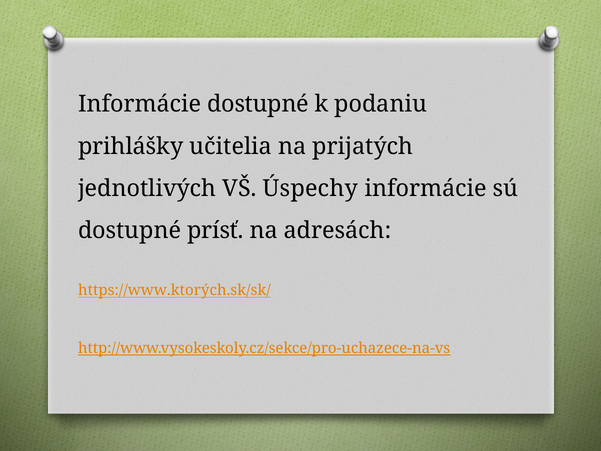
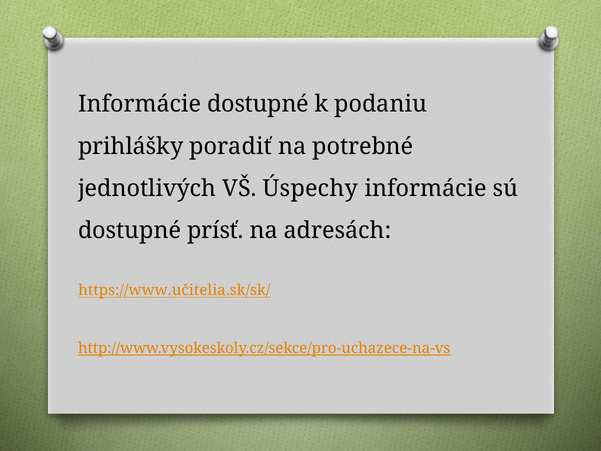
učitelia: učitelia -> poradiť (231, 146)
prijatých: prijatých -> potrebné (363, 146)
https://www.ktorých.sk/sk/: https://www.ktorých.sk/sk/ -> https://www.učitelia.sk/sk/ (174, 290)
